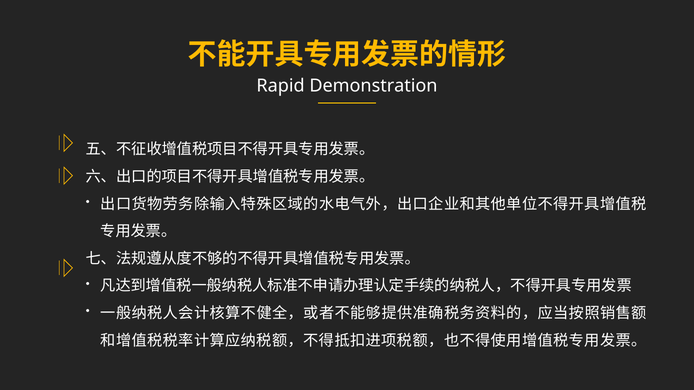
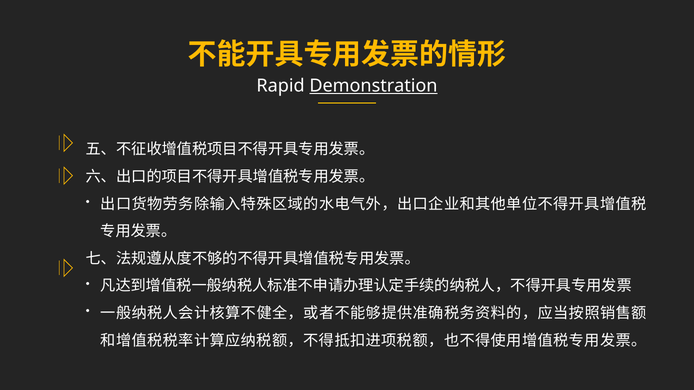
Demonstration underline: none -> present (373, 86)
